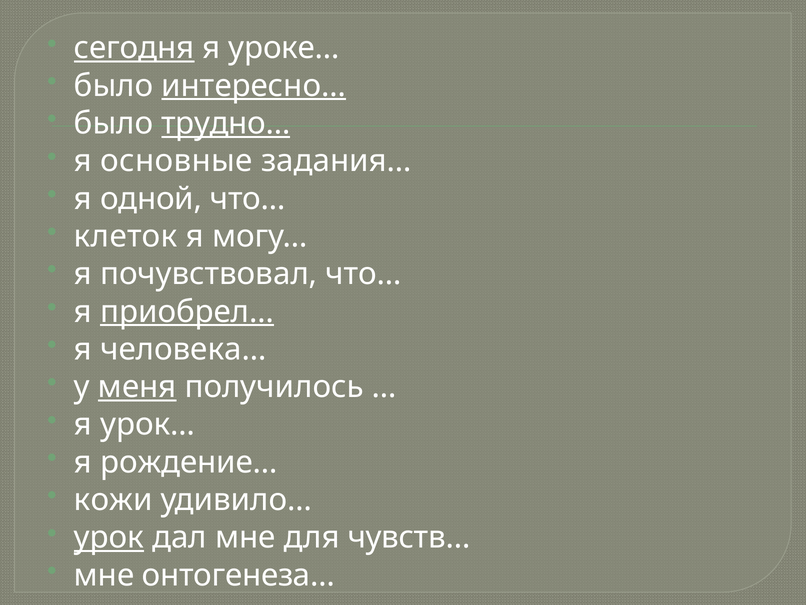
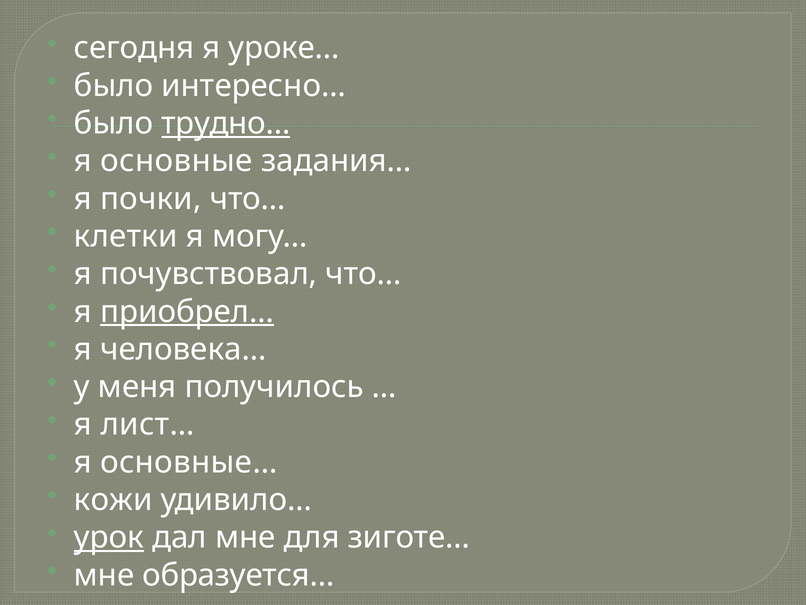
сегодня underline: present -> none (134, 48)
интересно… underline: present -> none (254, 86)
одной: одной -> почки (151, 198)
клеток: клеток -> клетки (126, 236)
меня underline: present -> none (137, 387)
урок…: урок… -> лист… (148, 424)
рождение…: рождение… -> основные… (189, 462)
чувств…: чувств… -> зиготе… (409, 537)
онтогенеза…: онтогенеза… -> образуется… (238, 575)
